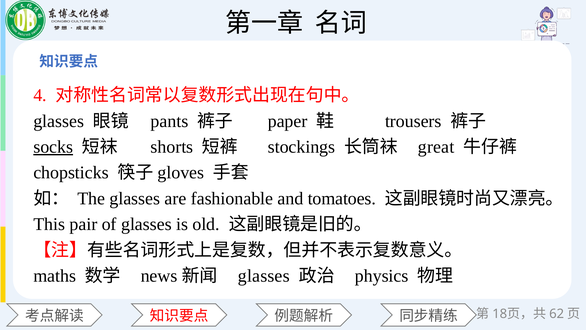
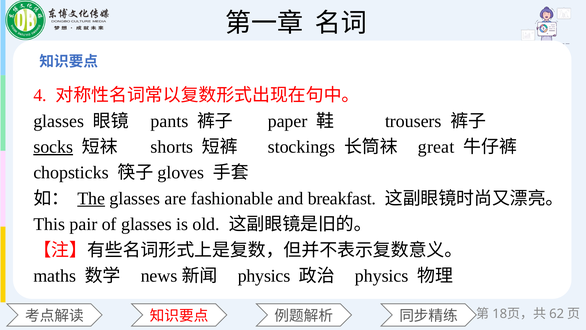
The underline: none -> present (91, 198)
tomatoes: tomatoes -> breakfast (342, 198)
glasses: glasses -> physics (264, 276)
